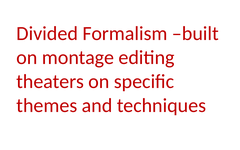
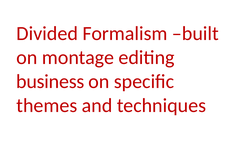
theaters: theaters -> business (50, 82)
